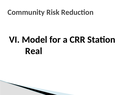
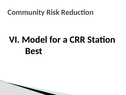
Real: Real -> Best (34, 51)
